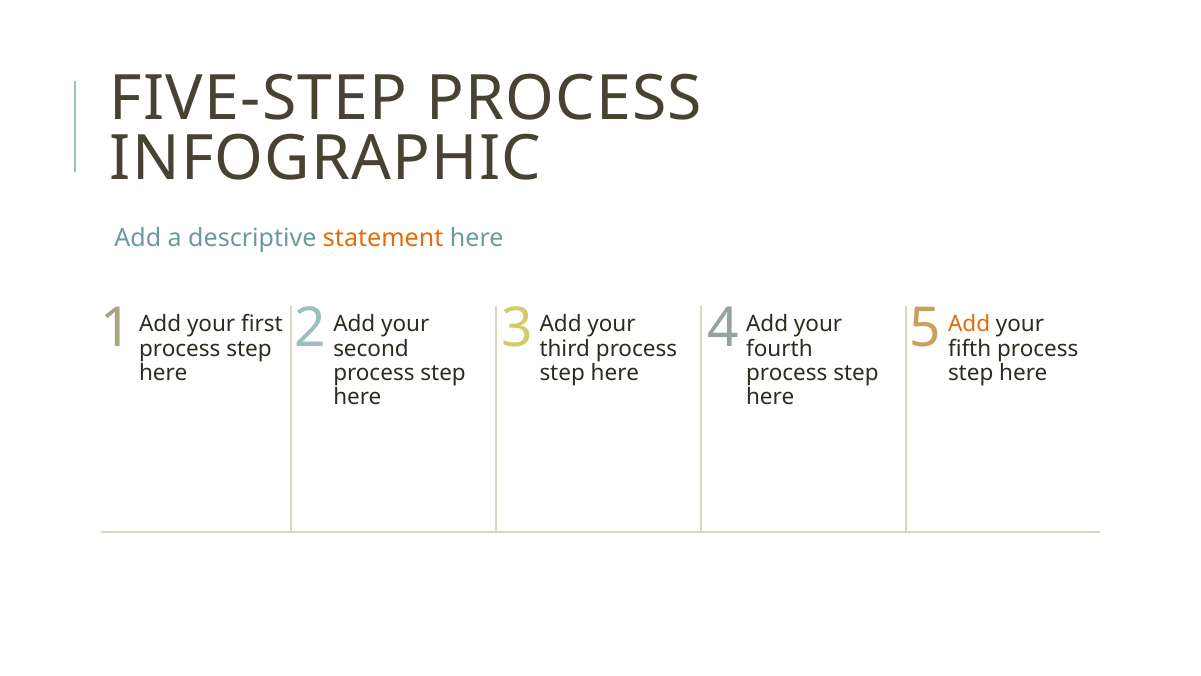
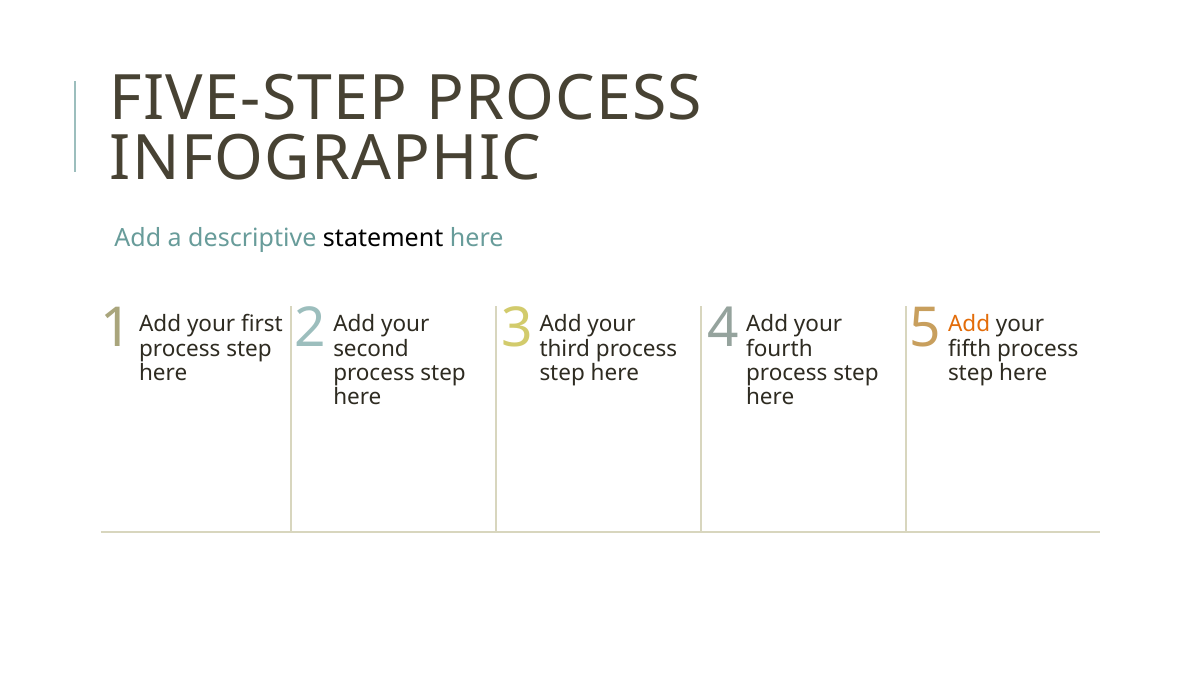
statement colour: orange -> black (383, 238)
